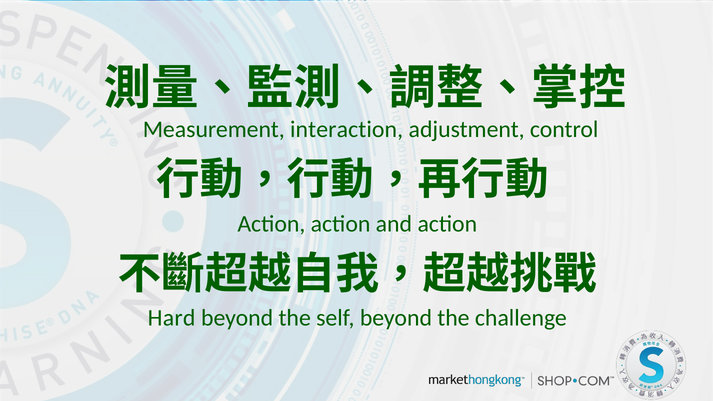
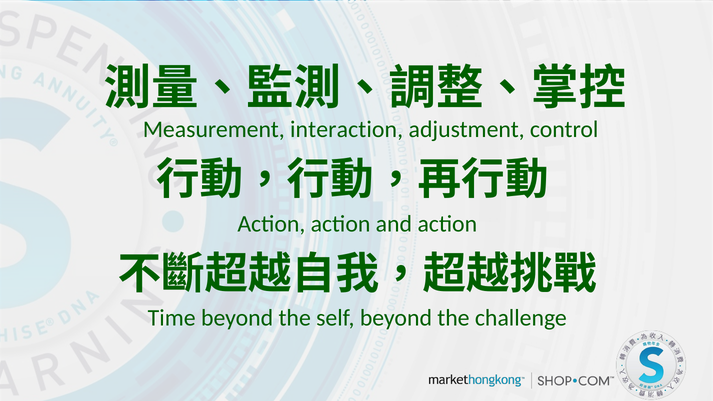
Hard: Hard -> Time (172, 318)
